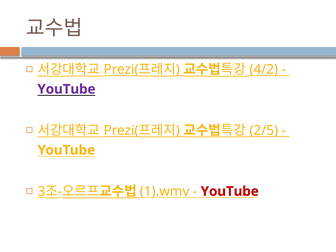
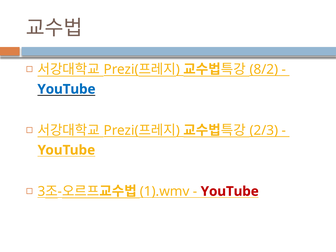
4/2: 4/2 -> 8/2 (264, 70)
YouTube colour: purple -> blue (66, 89)
2/5: 2/5 -> 2/3 (264, 130)
